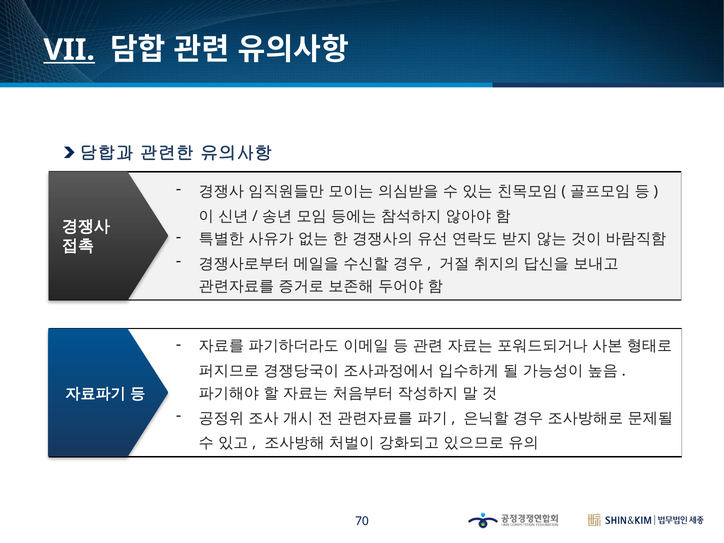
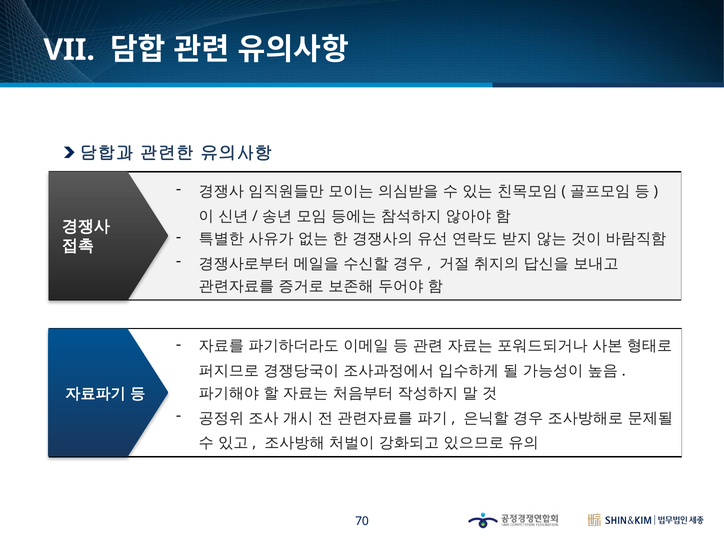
VII underline: present -> none (69, 50)
